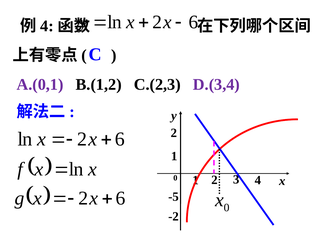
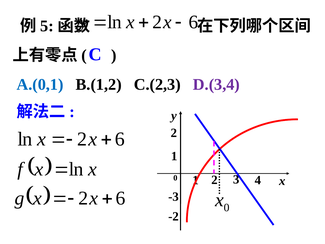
4: 4 -> 5 (47, 26)
A.(0,1 colour: purple -> blue (40, 84)
-5: -5 -> -3 (173, 197)
